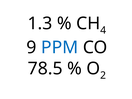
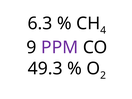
1.3: 1.3 -> 6.3 (40, 23)
PPM colour: blue -> purple (60, 47)
78.5: 78.5 -> 49.3 (45, 69)
